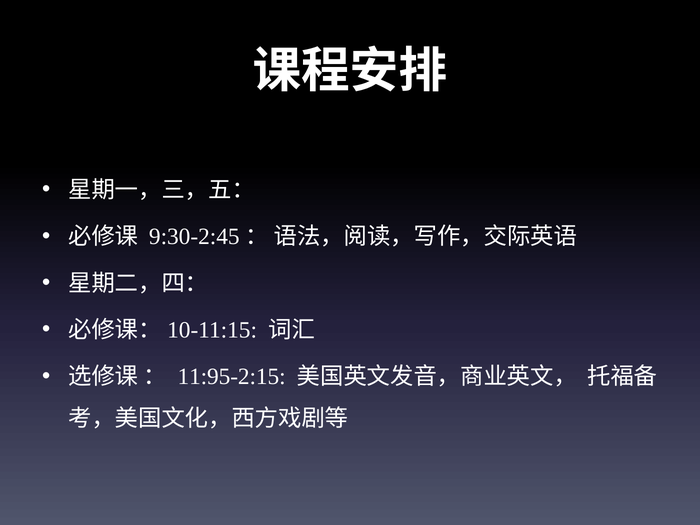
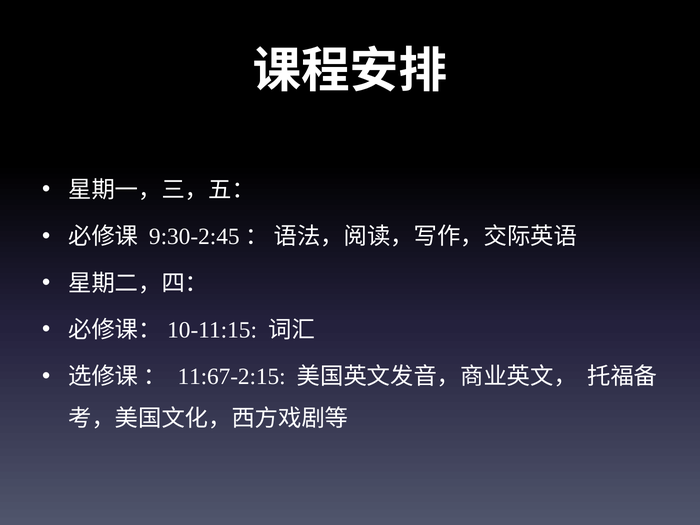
11:95-2:15: 11:95-2:15 -> 11:67-2:15 (232, 377)
